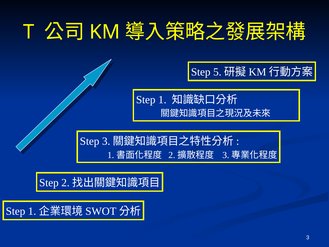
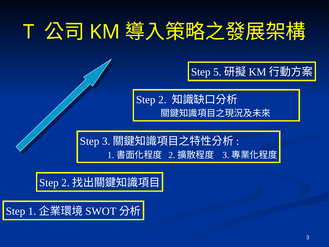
1: 1 -> 2 (162, 100)
